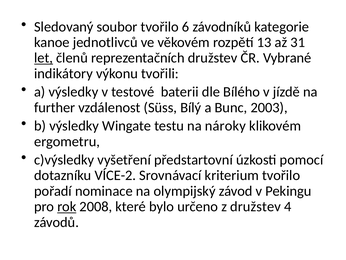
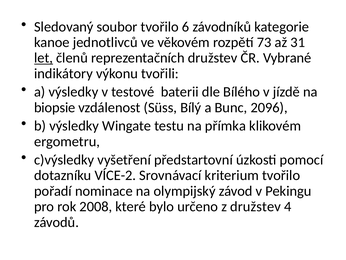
13: 13 -> 73 (264, 42)
further: further -> biopsie (55, 107)
2003: 2003 -> 2096 (269, 107)
nároky: nároky -> přímka (225, 126)
rok underline: present -> none (67, 206)
